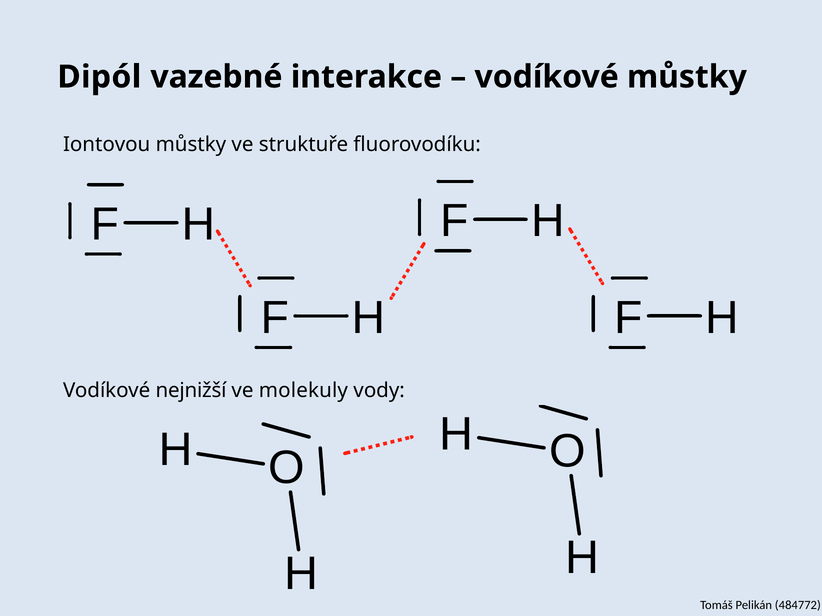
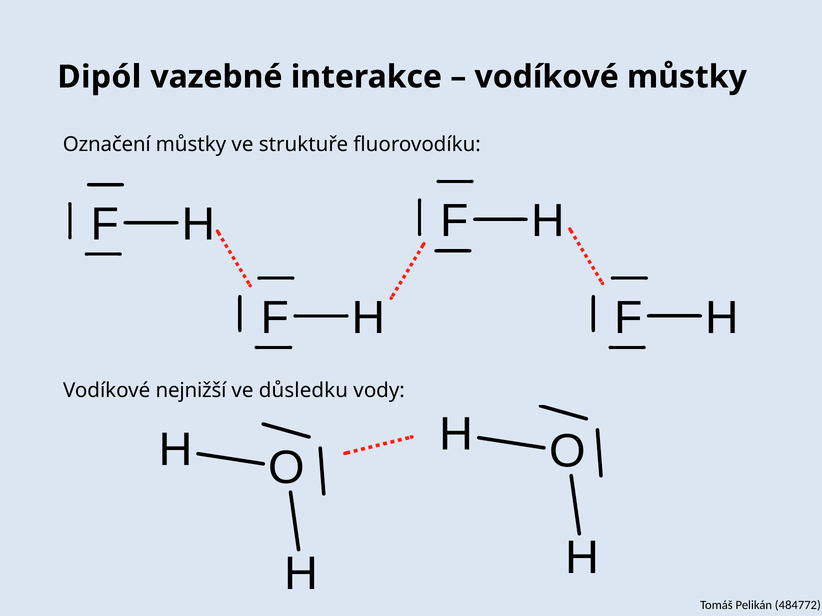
Iontovou: Iontovou -> Označení (107, 145)
molekuly: molekuly -> důsledku (303, 391)
